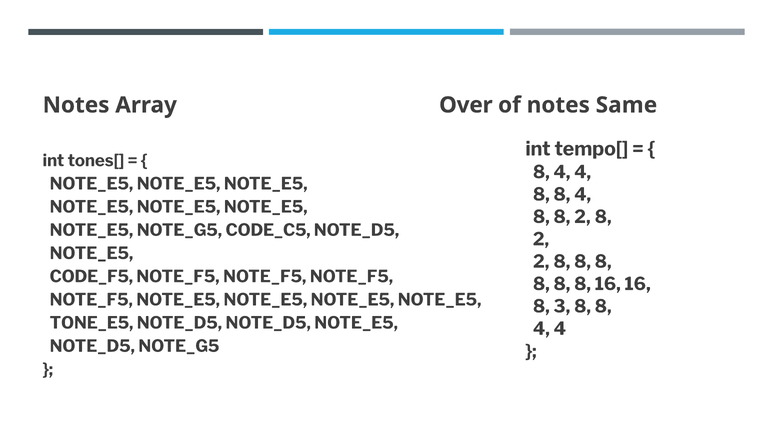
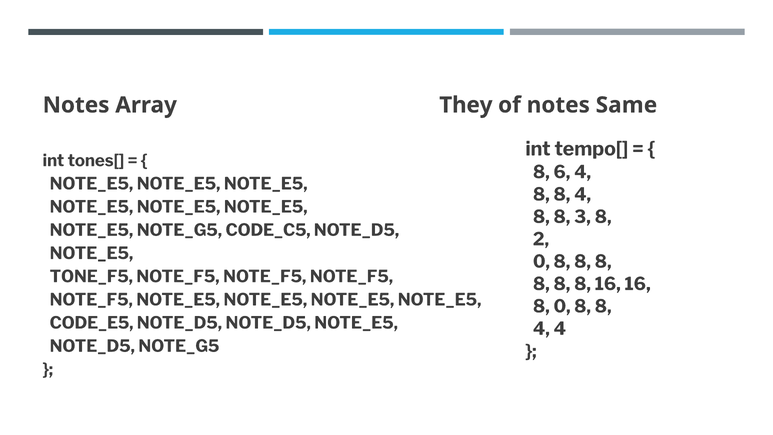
Over: Over -> They (466, 105)
4: 4 -> 6 (562, 172)
8 8 2: 2 -> 3 (582, 217)
2: 2 -> 0 (541, 262)
CODE_F5: CODE_F5 -> TONE_F5 (91, 277)
8 3: 3 -> 0 (562, 306)
TONE_E5: TONE_E5 -> CODE_E5 (92, 323)
